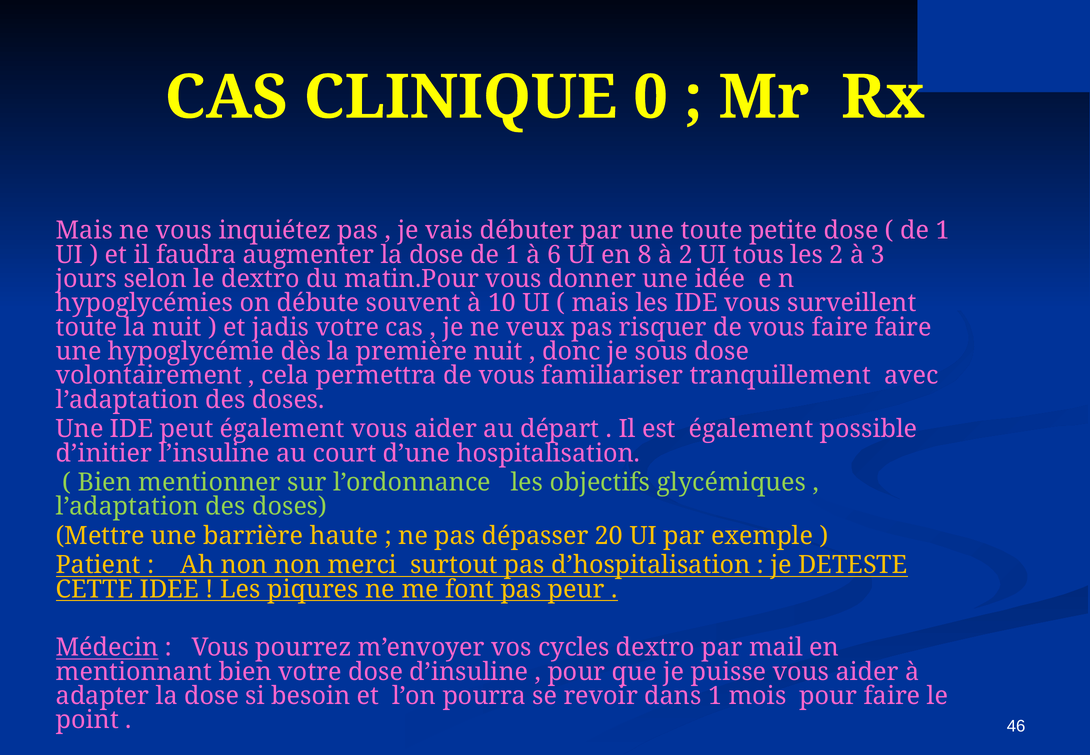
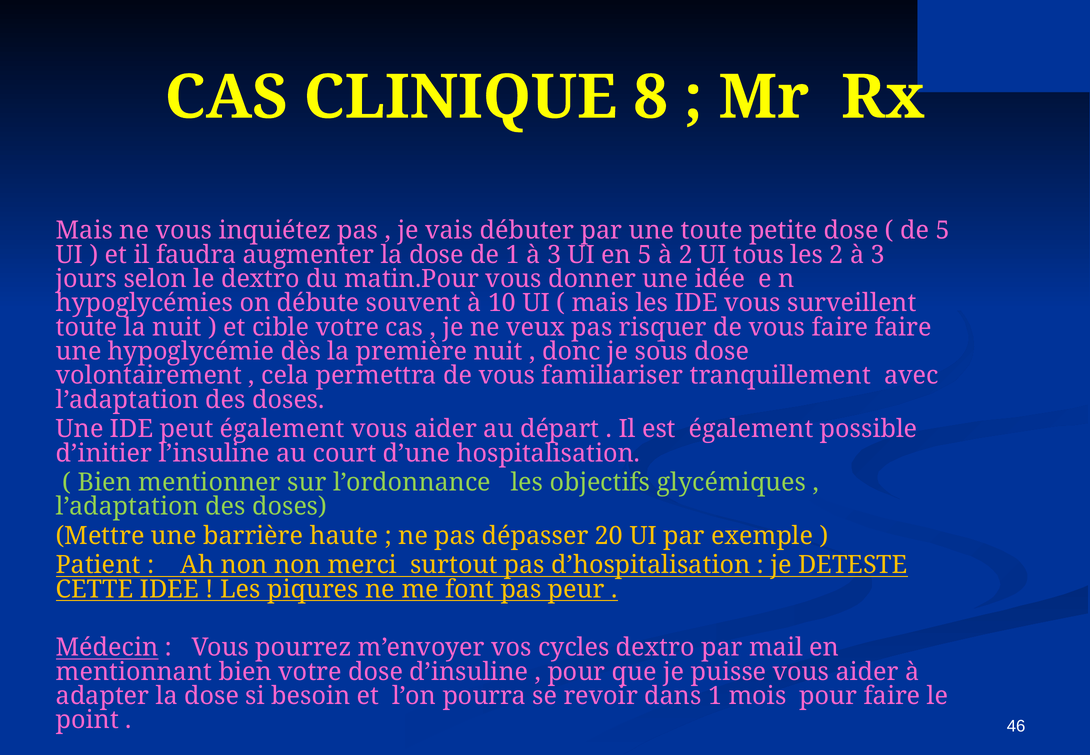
0: 0 -> 8 (651, 97)
1: 1 -> 5 (943, 230)
1 à 6: 6 -> 3 (554, 255)
en 8: 8 -> 5 (645, 255)
jadis: jadis -> cible (281, 327)
